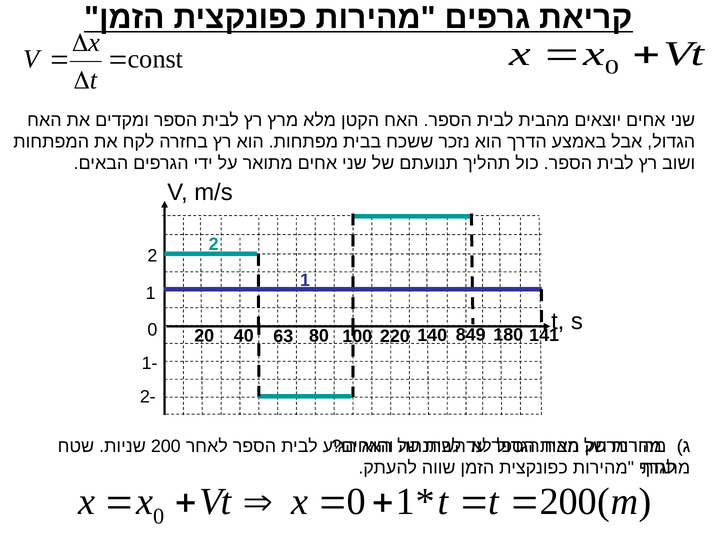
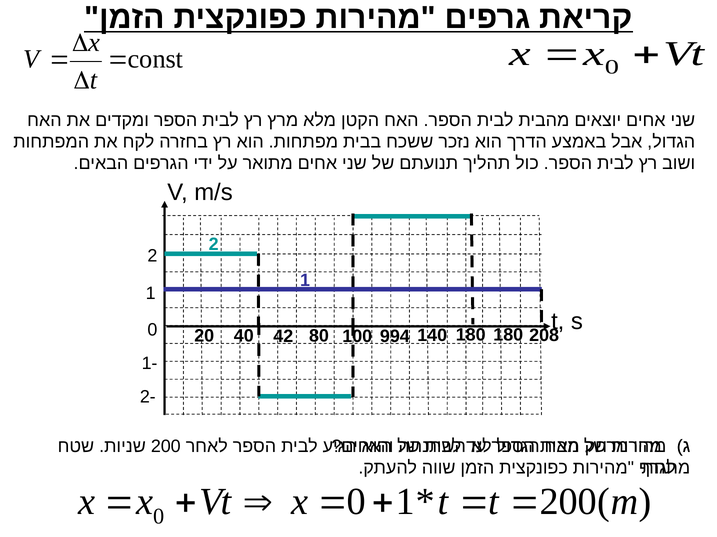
63: 63 -> 42 (283, 337)
220: 220 -> 994 (395, 337)
140 849: 849 -> 180 (471, 335)
141: 141 -> 208 (544, 336)
